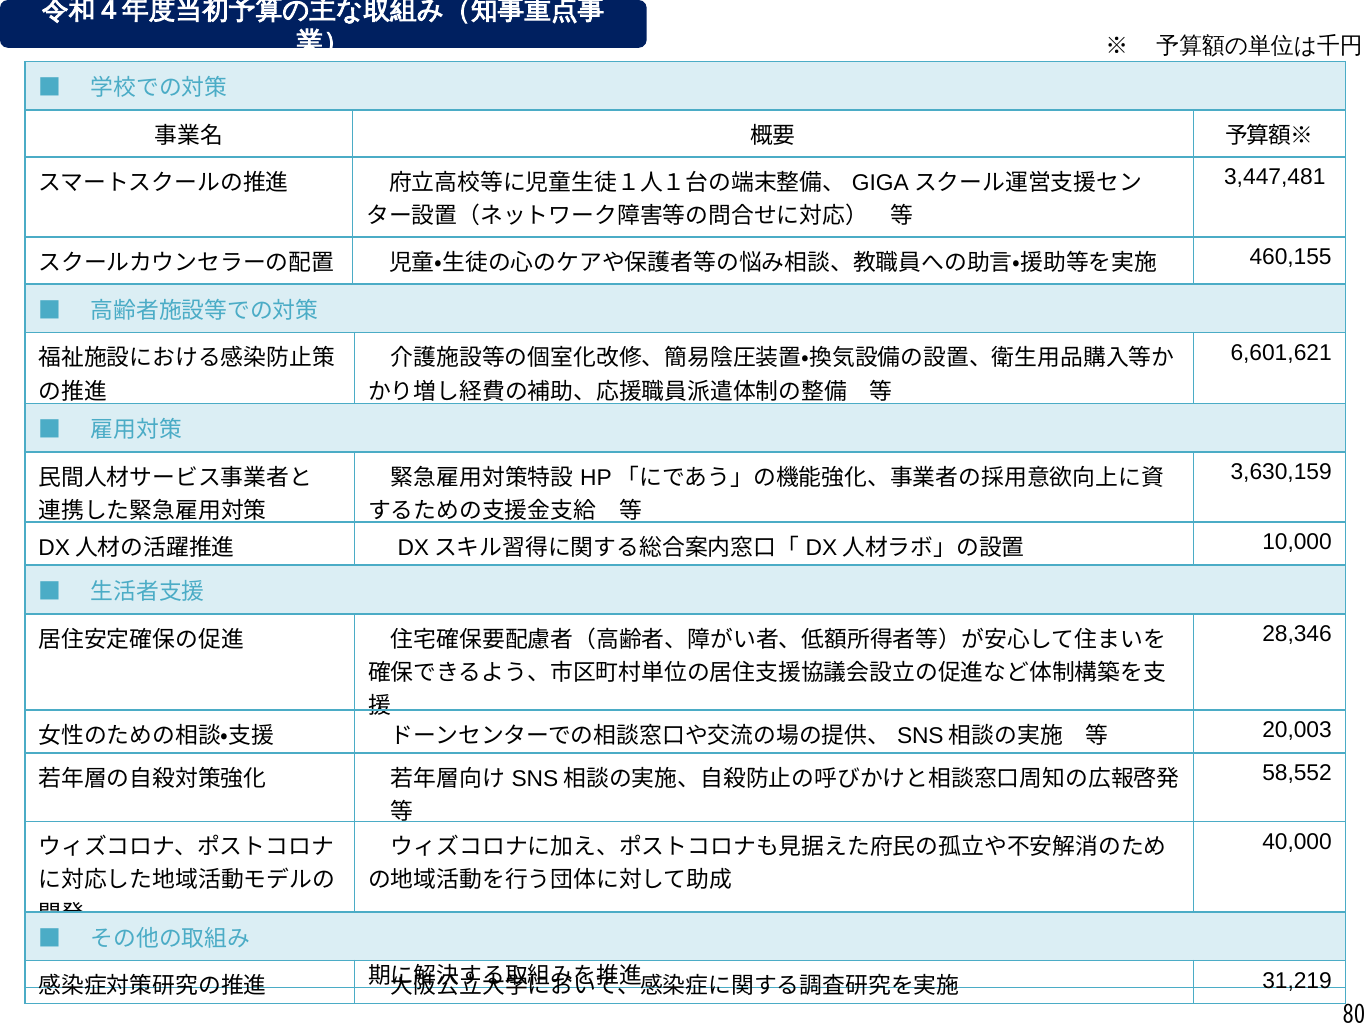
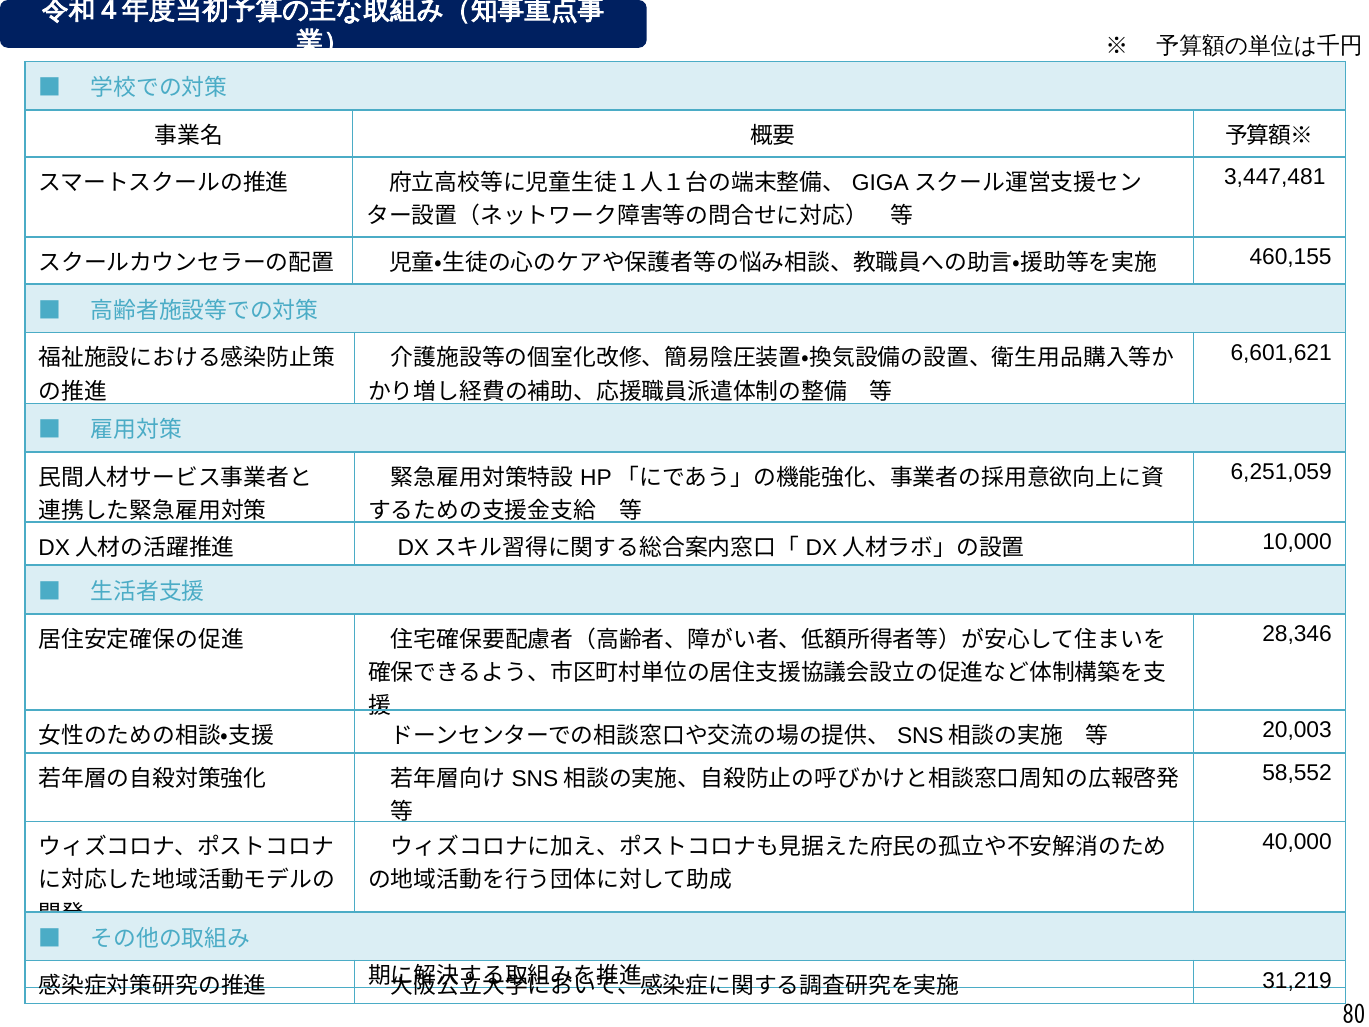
3,630,159: 3,630,159 -> 6,251,059 (1281, 472)
